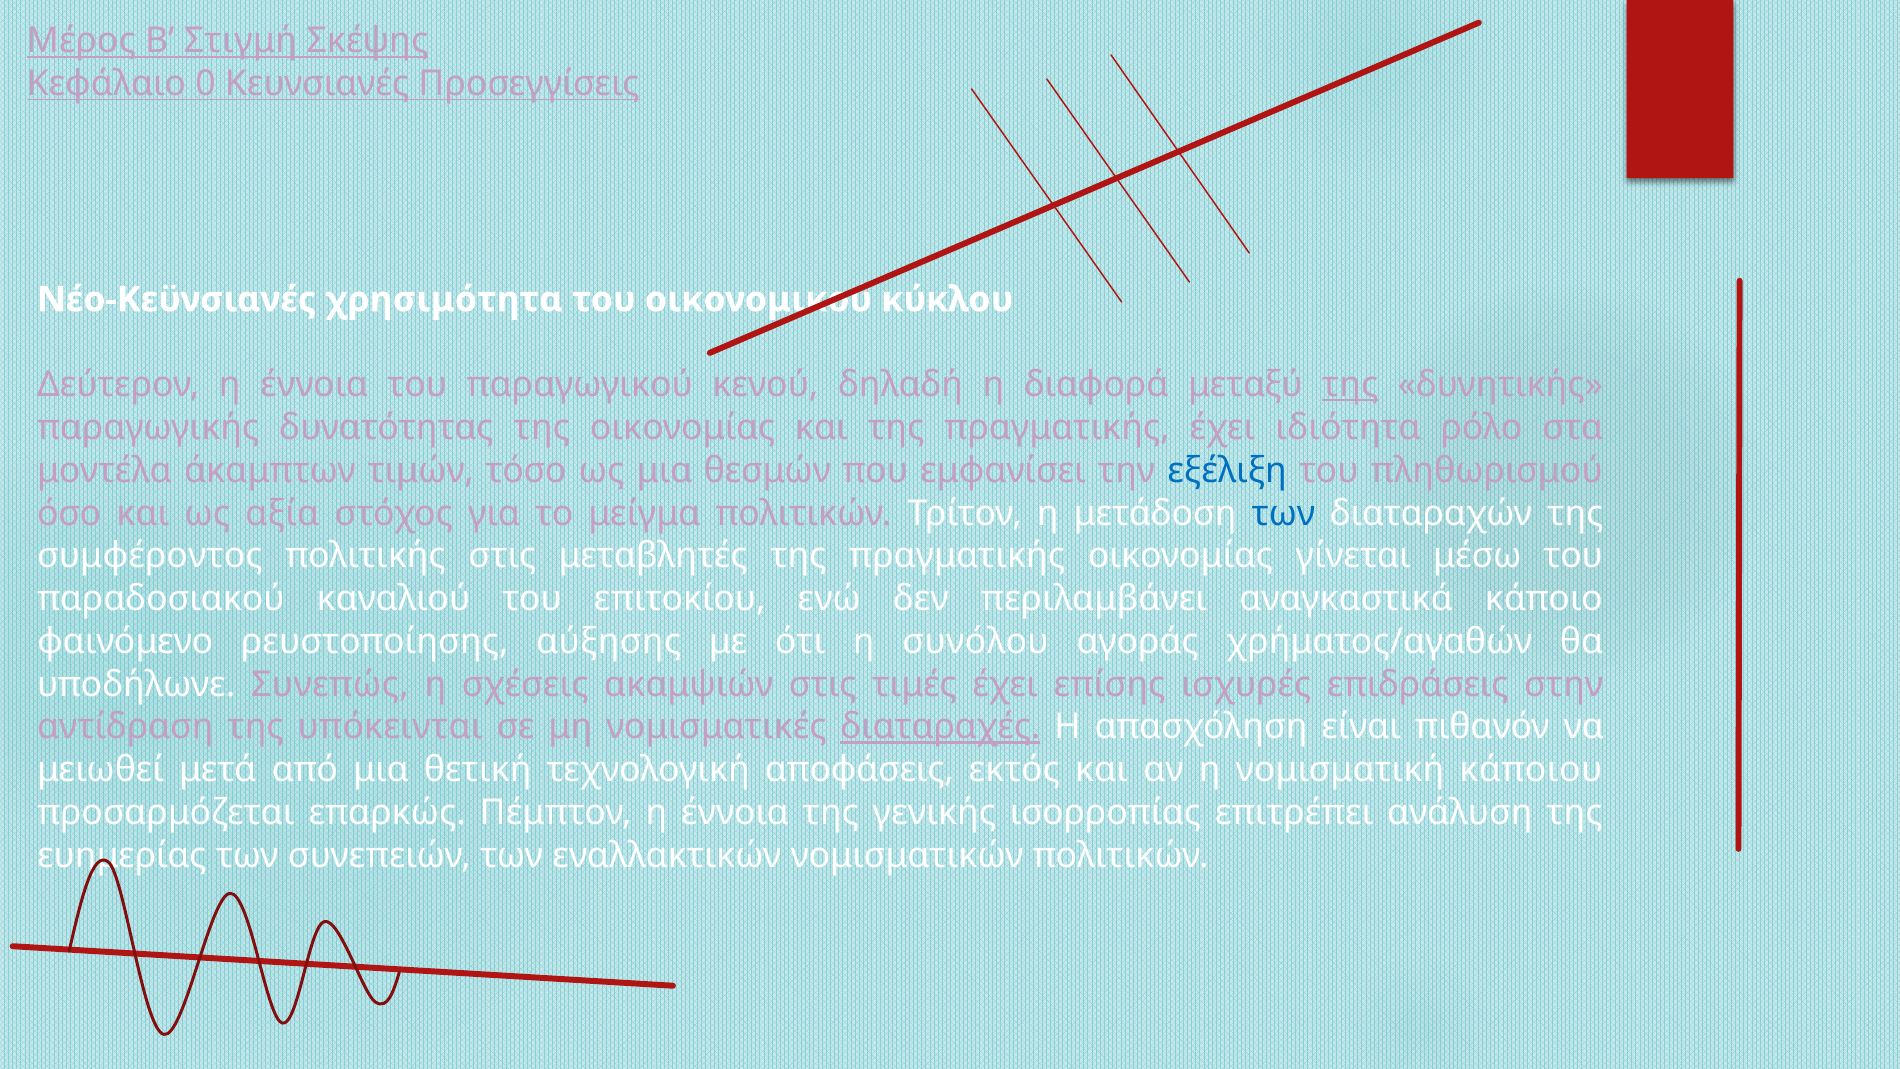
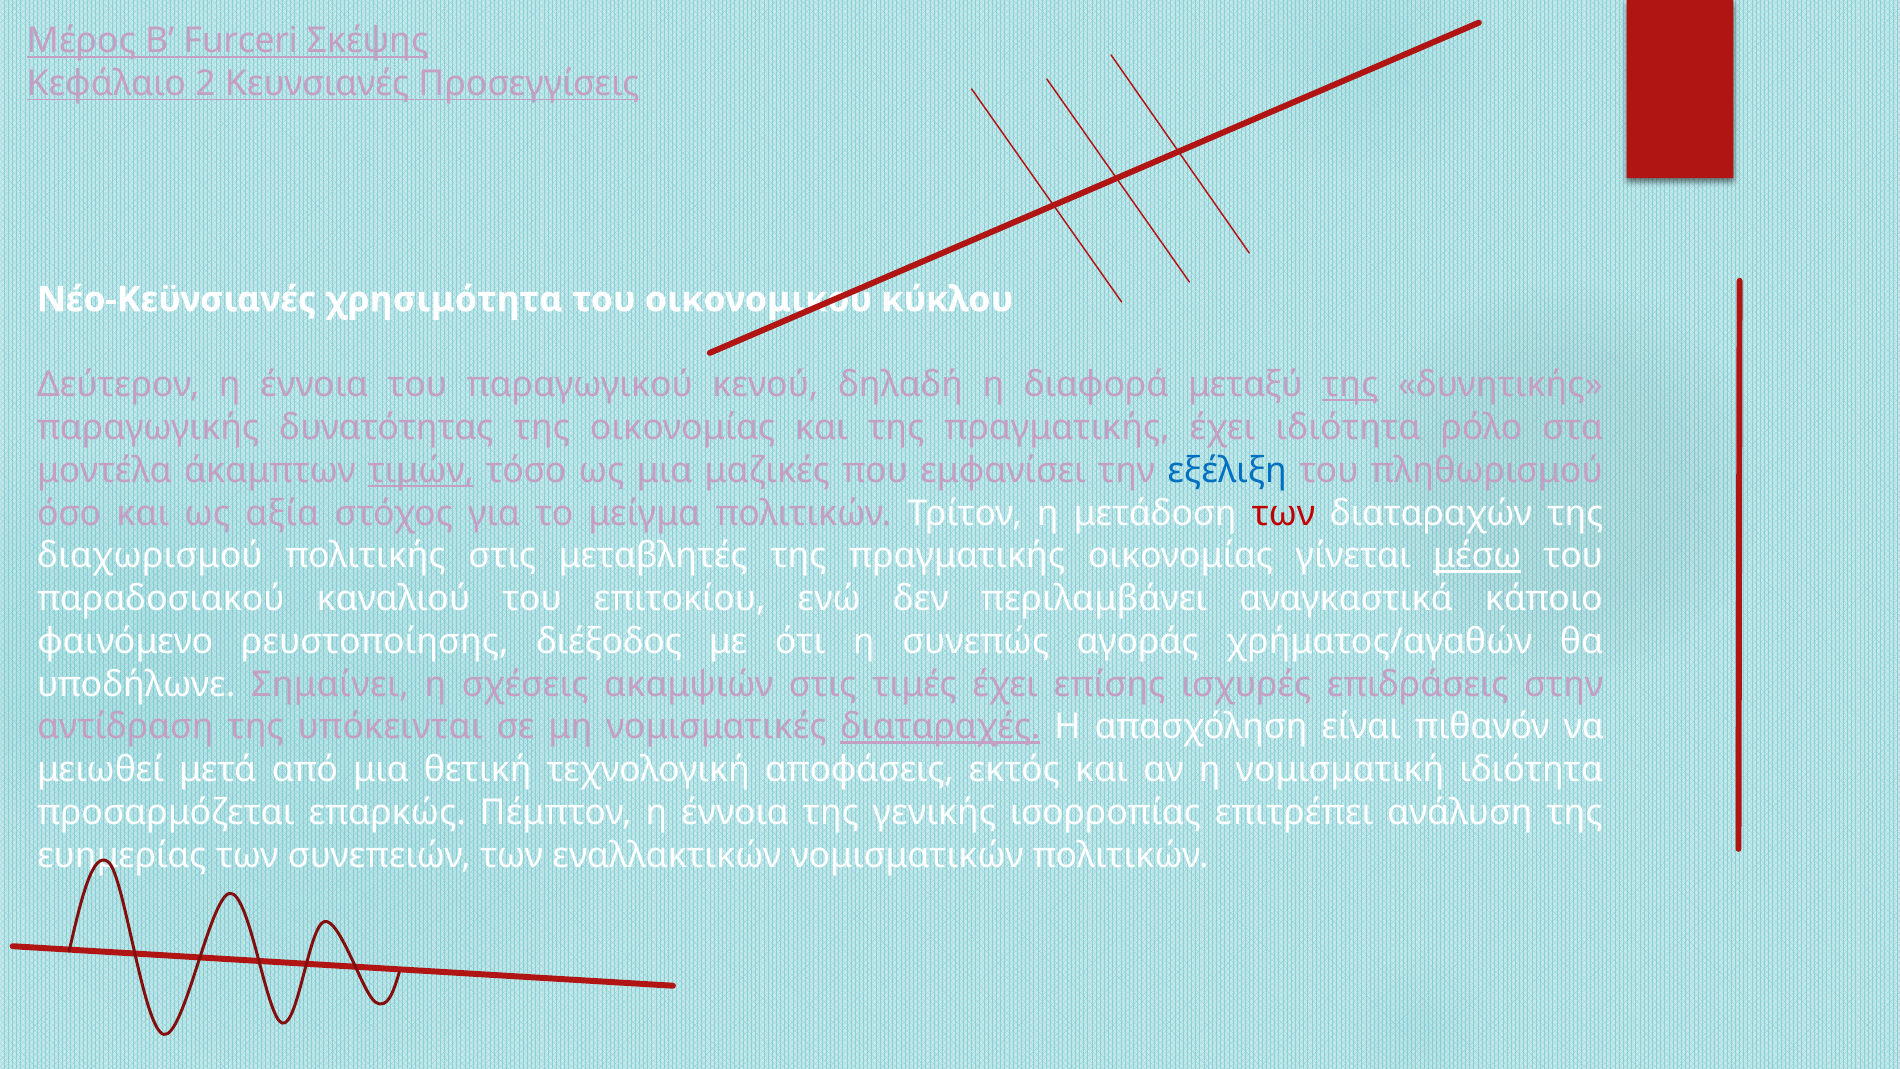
Στιγμή: Στιγμή -> Furceri (241, 41)
0: 0 -> 2 (206, 83)
τιμών underline: none -> present (421, 470)
θεσμών: θεσμών -> μαζικές (767, 470)
των colour: blue -> red (1283, 513)
συμφέροντος: συμφέροντος -> διαχωρισμού (150, 556)
μέσω underline: none -> present (1477, 556)
αύξησης: αύξησης -> διέξοδος (609, 641)
συνόλου: συνόλου -> συνεπώς (976, 641)
Συνεπώς: Συνεπώς -> Σημαίνει (330, 684)
νομισματική κάποιου: κάποιου -> ιδιότητα (1531, 770)
